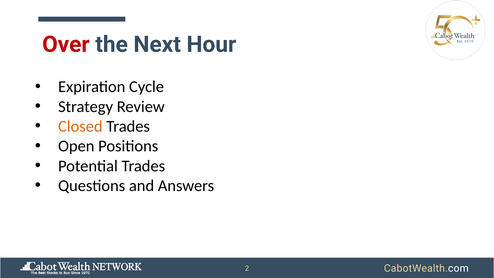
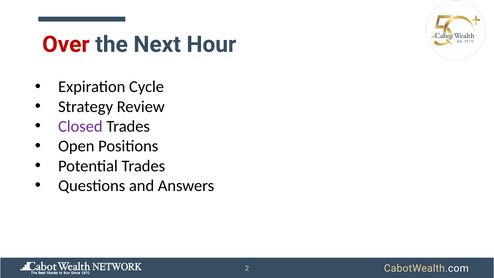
Closed colour: orange -> purple (80, 126)
